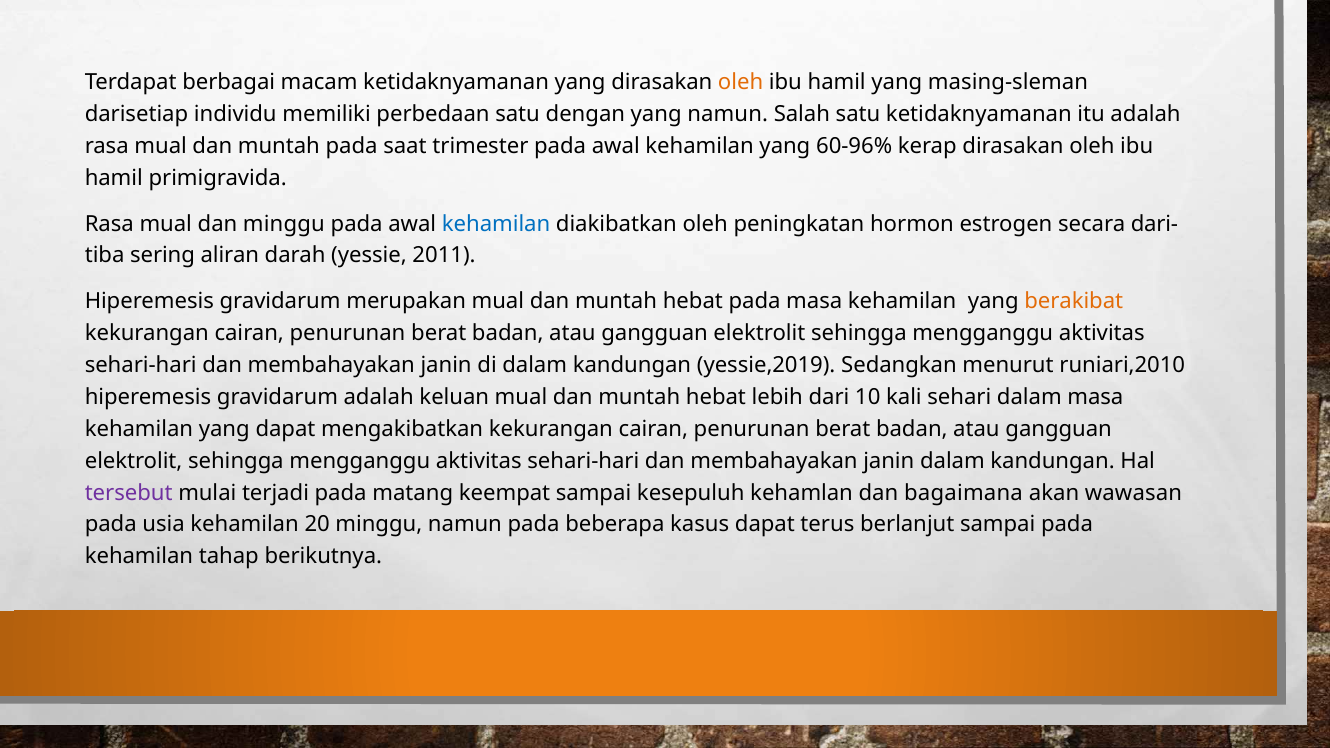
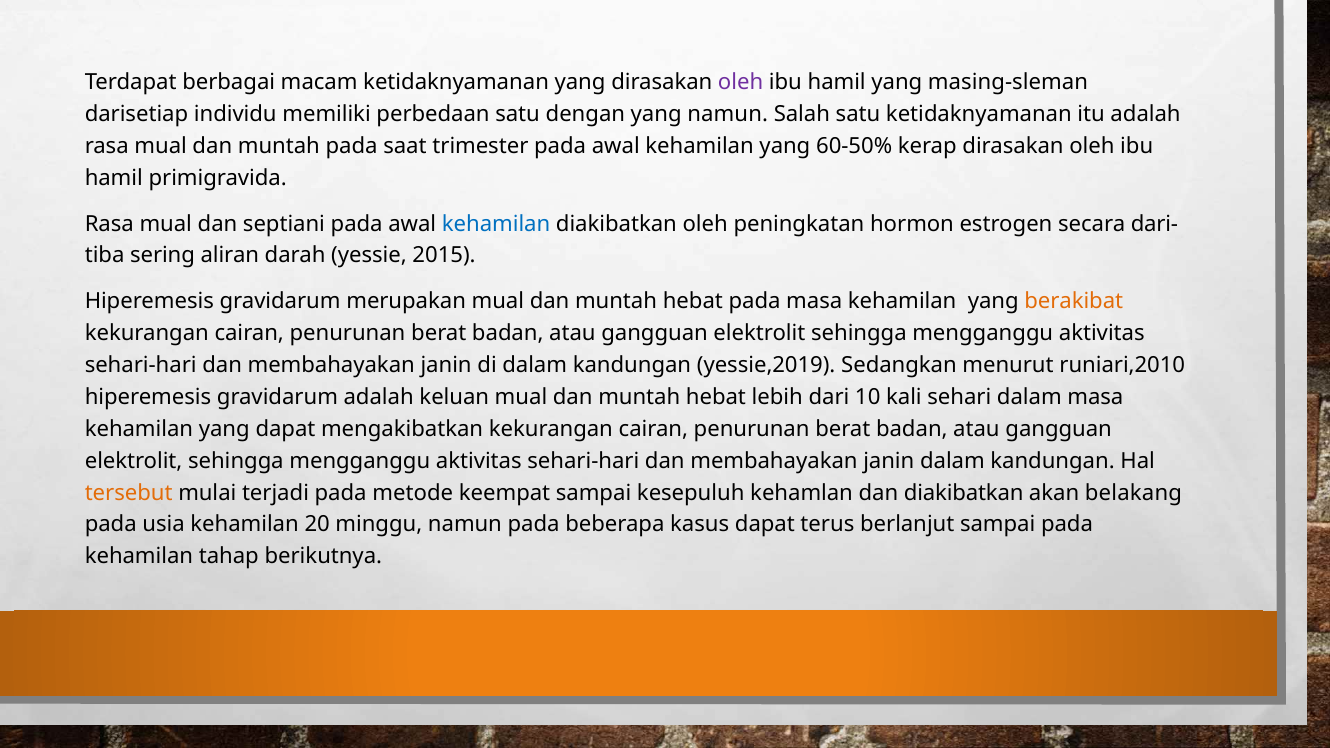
oleh colour: orange -> purple (741, 82)
60-96%: 60-96% -> 60-50% (854, 146)
dan minggu: minggu -> septiani (284, 224)
2011: 2011 -> 2015 (444, 256)
tersebut colour: purple -> orange (129, 493)
matang: matang -> metode (413, 493)
dan bagaimana: bagaimana -> diakibatkan (964, 493)
wawasan: wawasan -> belakang (1133, 493)
